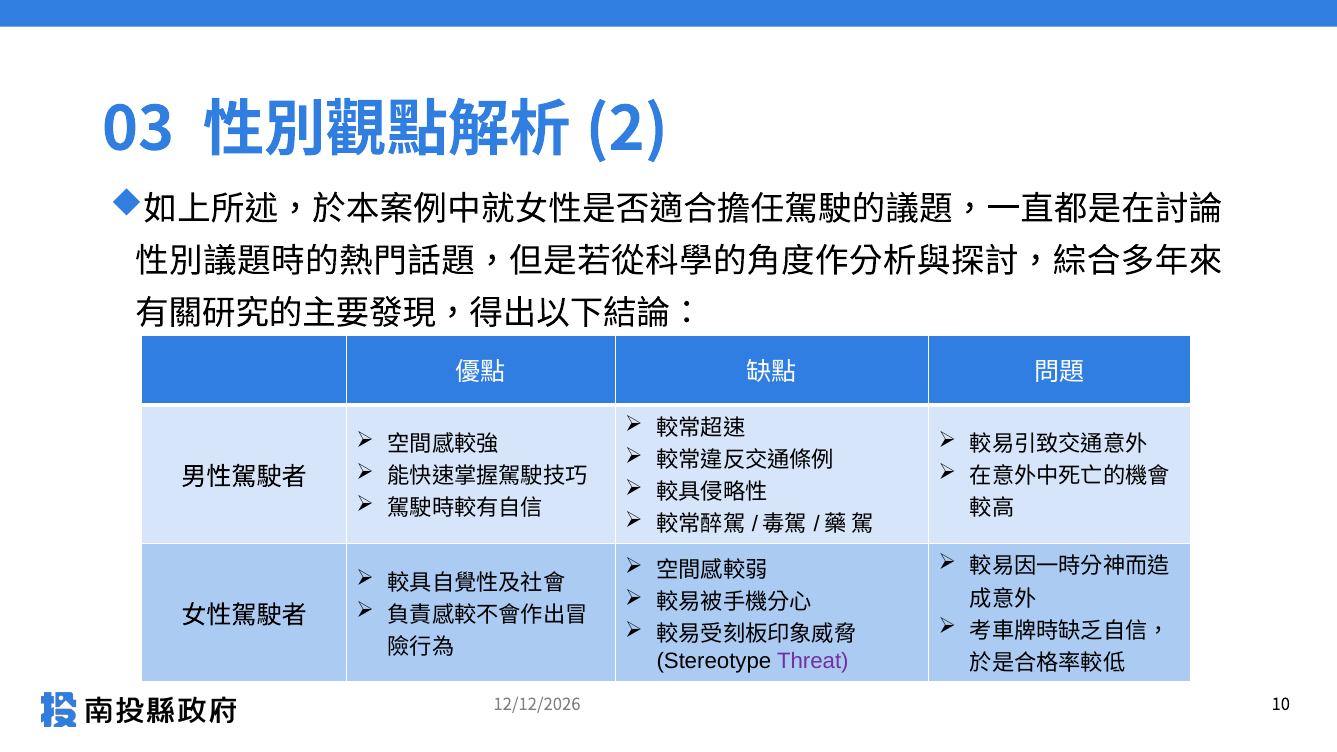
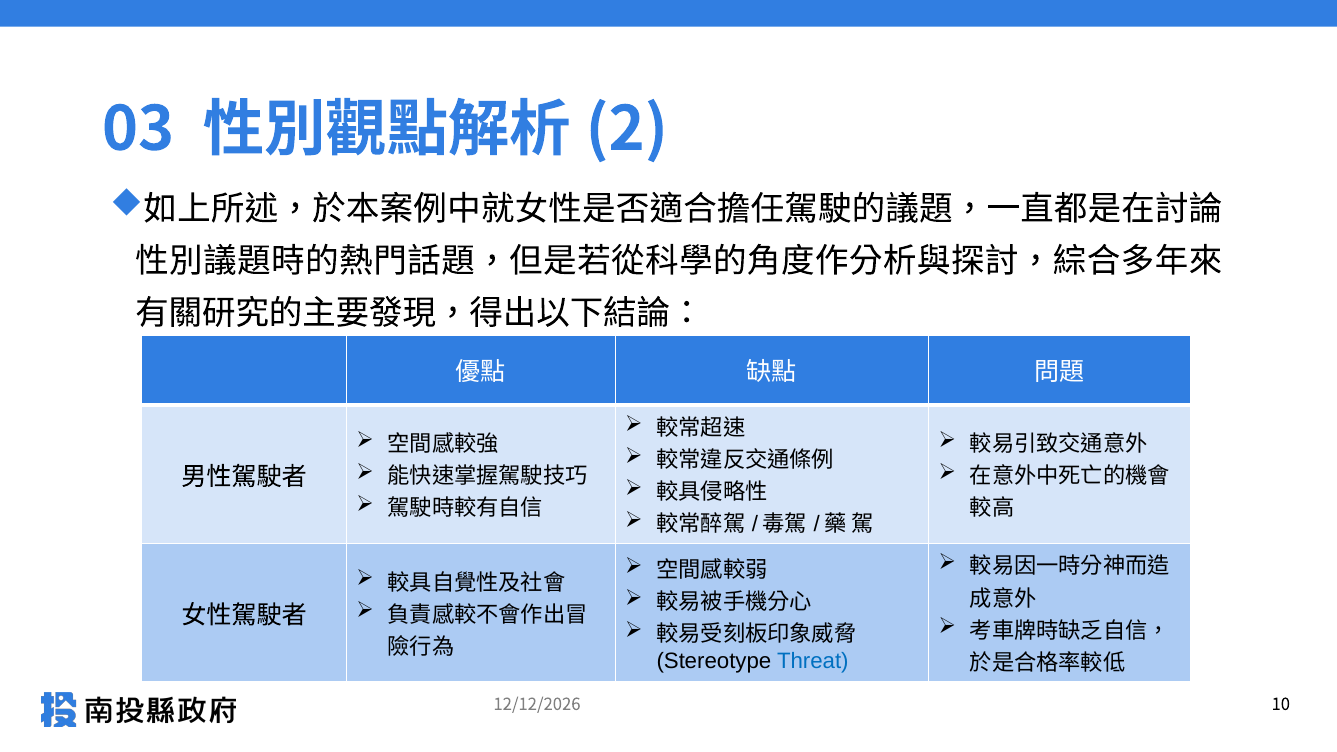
Threat colour: purple -> blue (813, 661)
